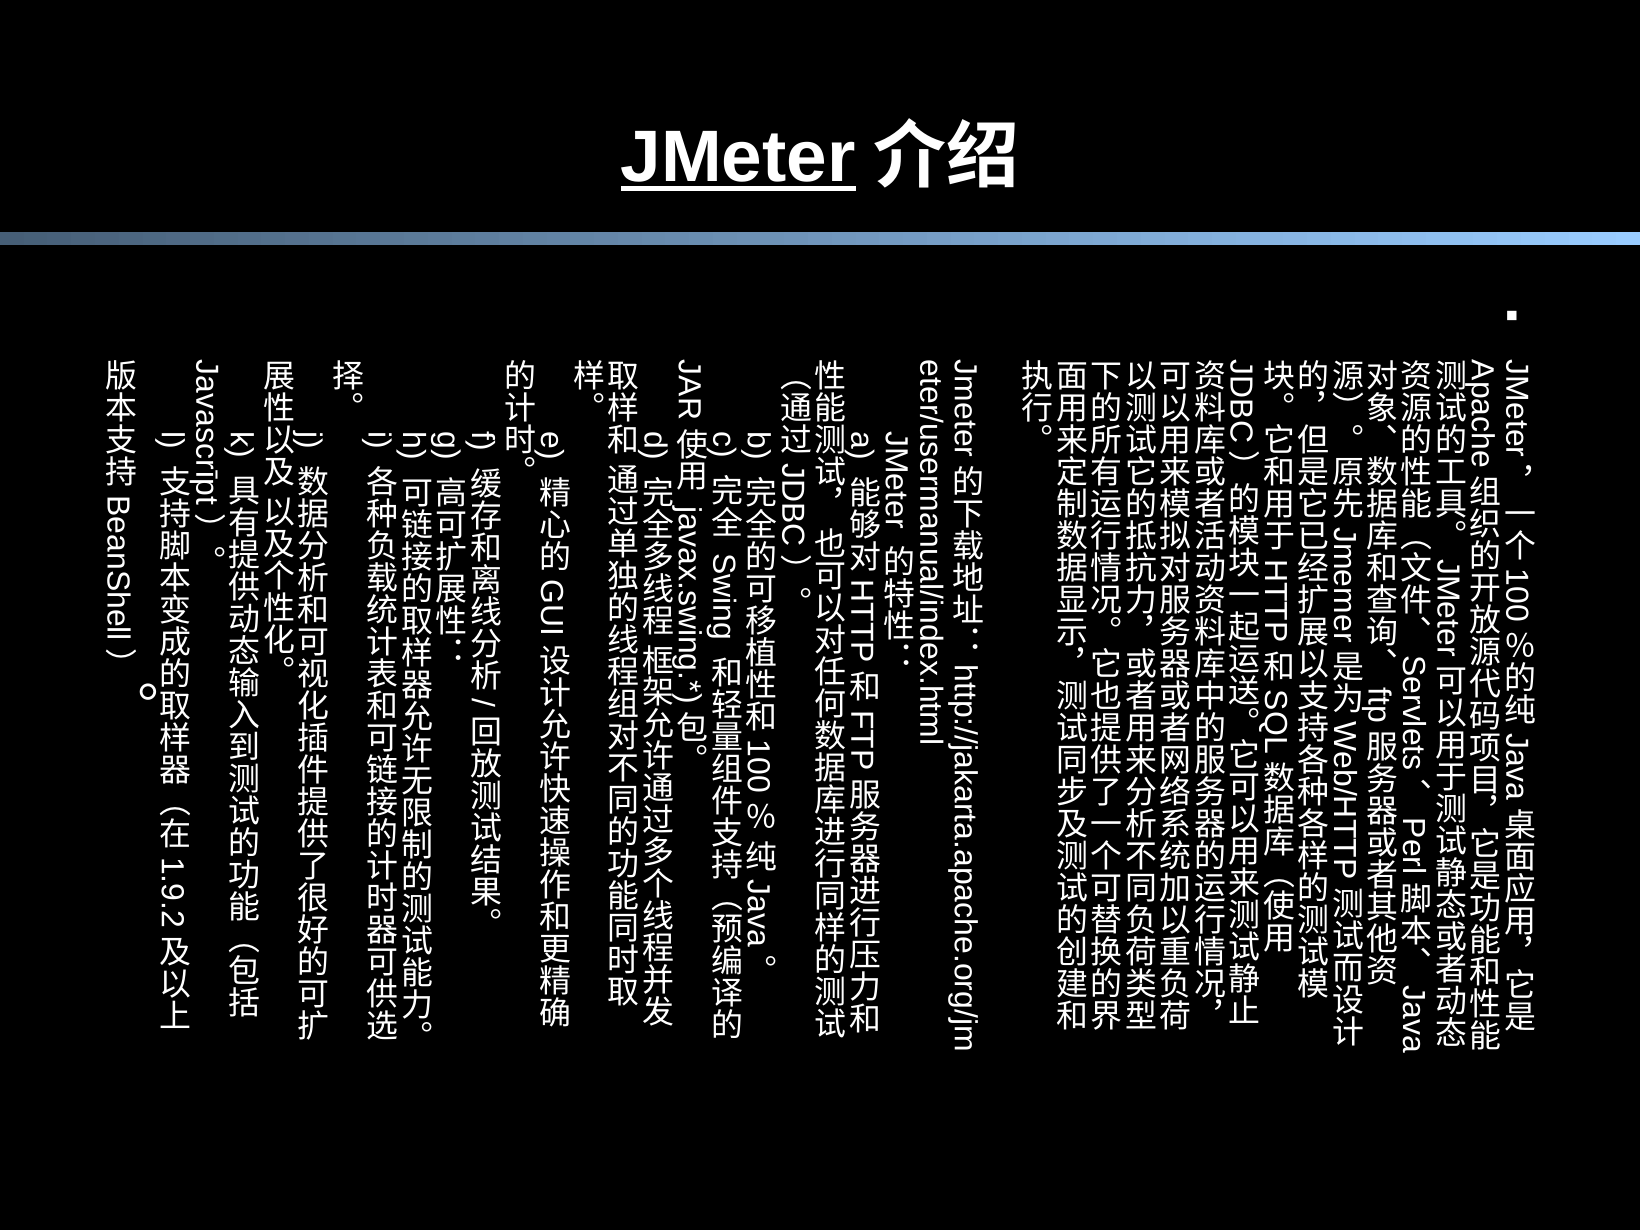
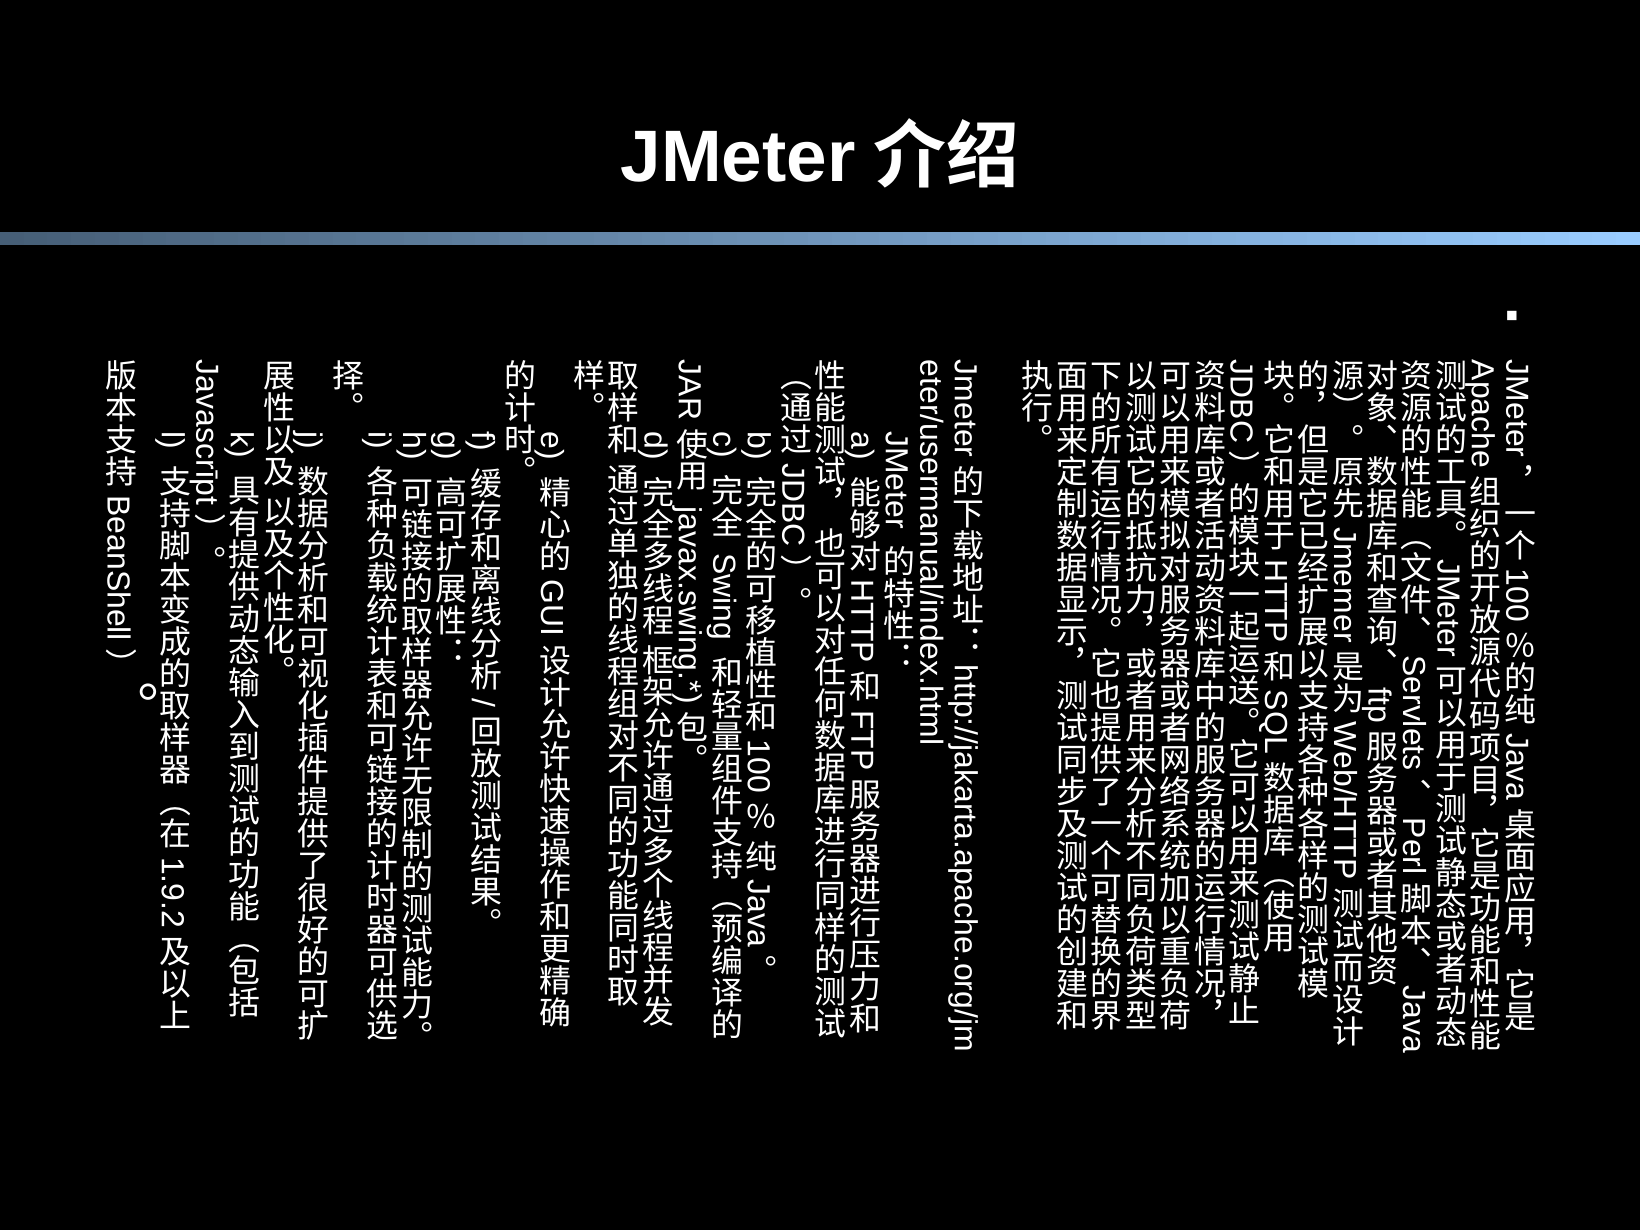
JMeter underline: present -> none (738, 157)
